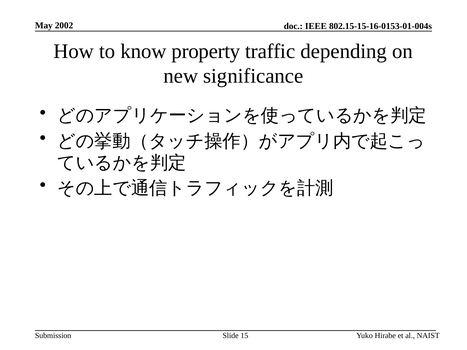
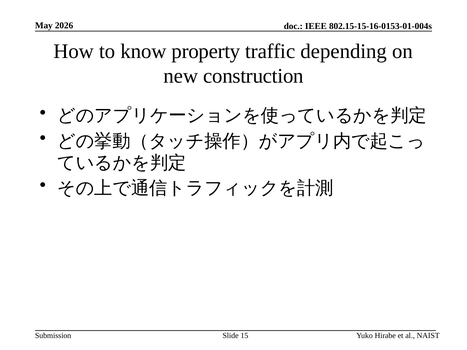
2002: 2002 -> 2026 (64, 25)
significance: significance -> construction (253, 76)
